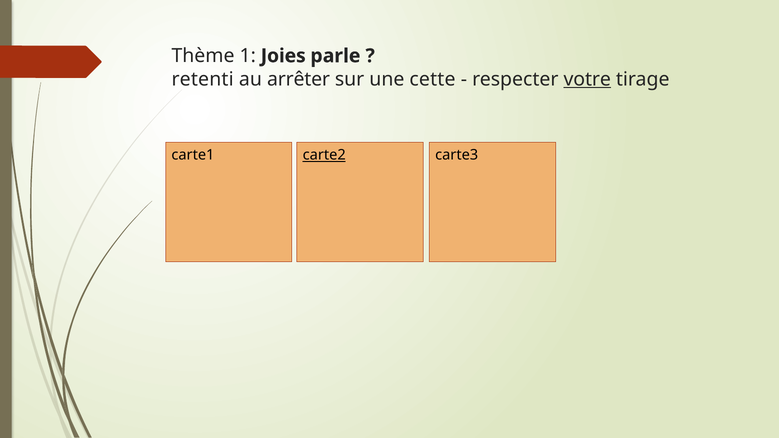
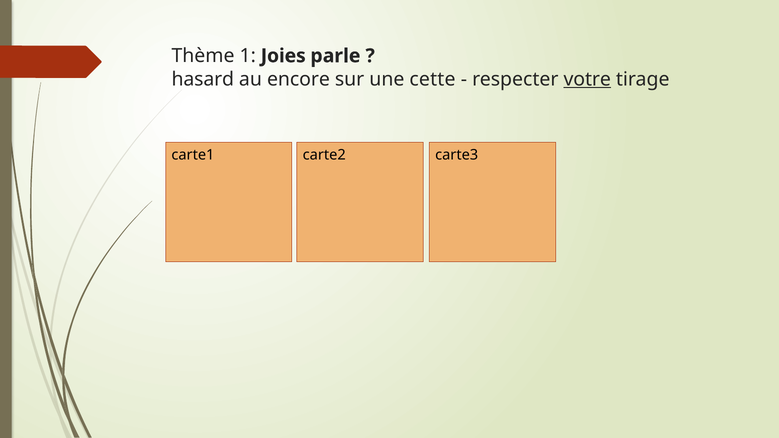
retenti: retenti -> hasard (203, 79)
arrêter: arrêter -> encore (298, 79)
carte2 underline: present -> none (324, 155)
